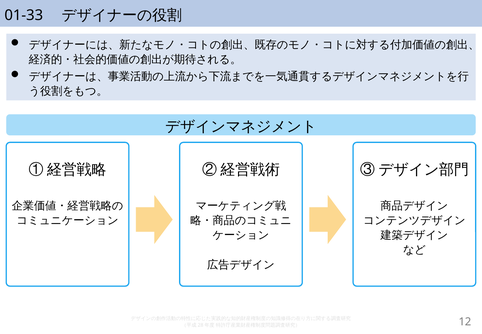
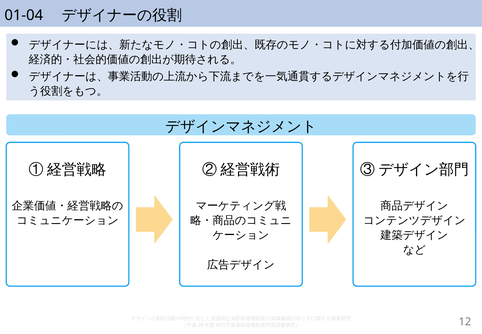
01-33: 01-33 -> 01-04 (24, 15)
